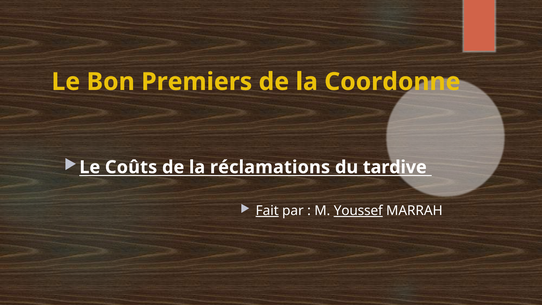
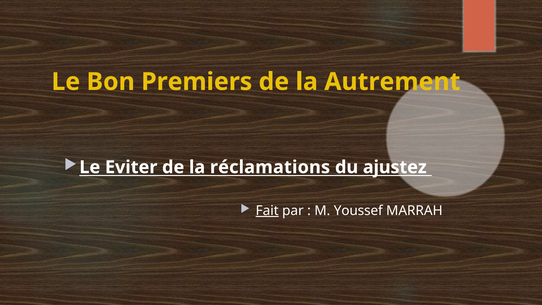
Coordonne: Coordonne -> Autrement (392, 82)
Coûts: Coûts -> Eviter (131, 167)
tardive: tardive -> ajustez (395, 167)
Youssef underline: present -> none (358, 211)
